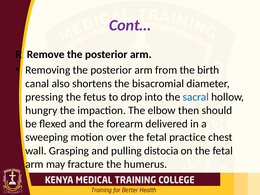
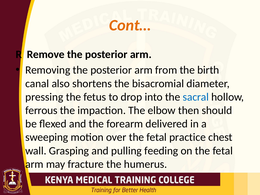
Cont… colour: purple -> orange (130, 25)
hungry: hungry -> ferrous (41, 110)
distocia: distocia -> feeding (161, 151)
